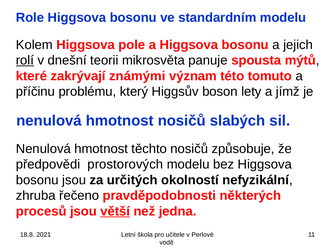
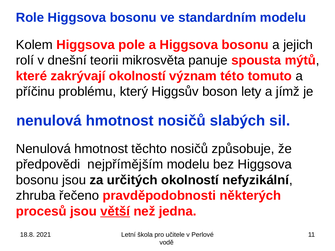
rolí underline: present -> none (25, 60)
zakrývají známými: známými -> okolností (137, 76)
prostorových: prostorových -> nejpřímějším (125, 165)
